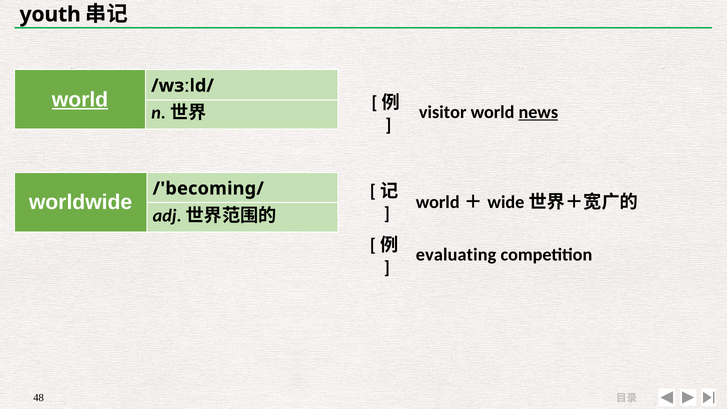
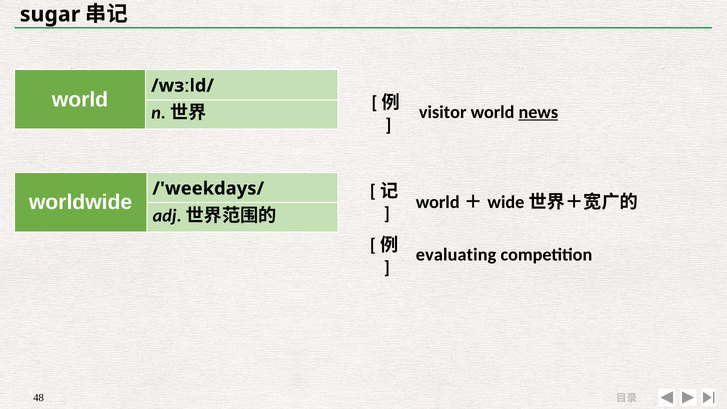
youth: youth -> sugar (50, 14)
world underline: present -> none (80, 100)
/'becoming/: /'becoming/ -> /'weekdays/ (208, 189)
